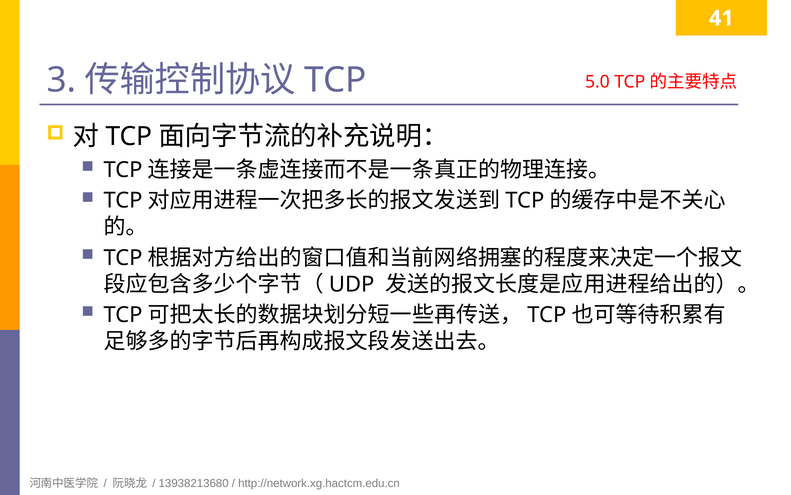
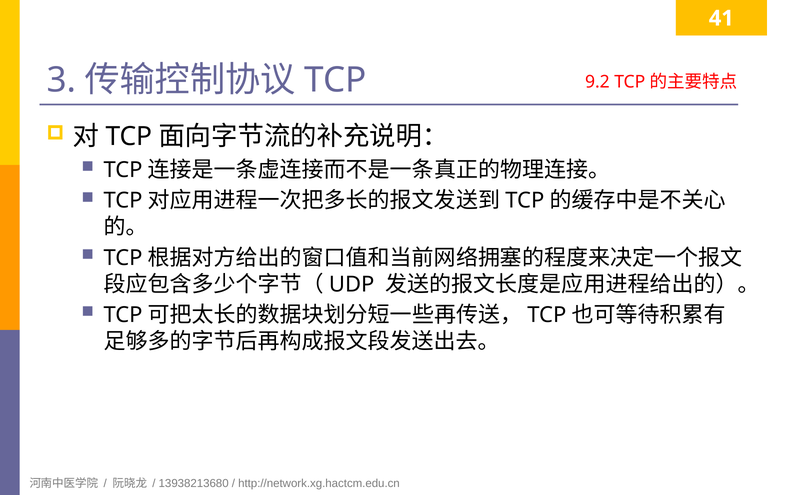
5.0: 5.0 -> 9.2 (597, 82)
